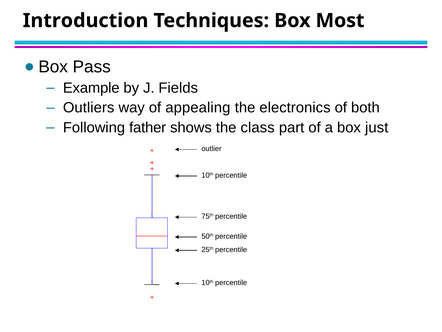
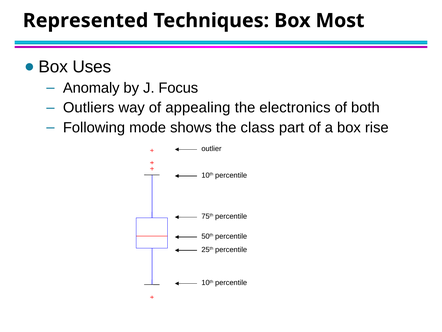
Introduction: Introduction -> Represented (86, 21)
Pass: Pass -> Uses (92, 67)
Example: Example -> Anomaly (91, 88)
Fields: Fields -> Focus (178, 88)
father: father -> mode (148, 127)
just: just -> rise (377, 127)
